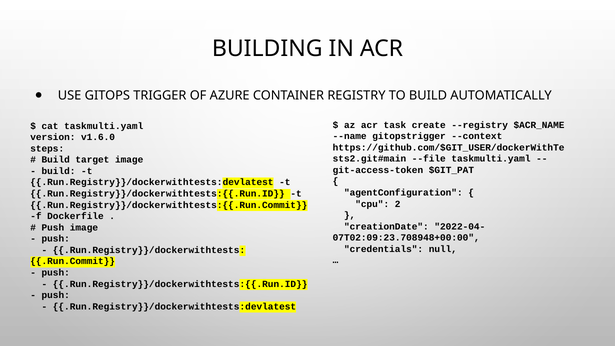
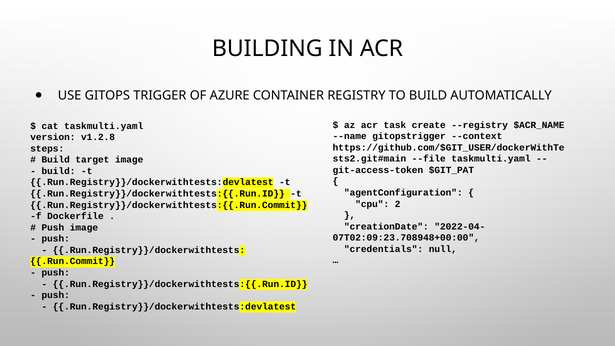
v1.6.0: v1.6.0 -> v1.2.8 (98, 137)
